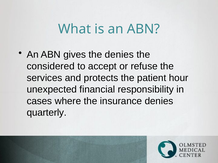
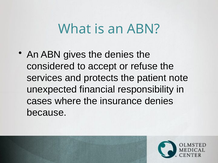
hour: hour -> note (179, 78)
quarterly: quarterly -> because (47, 113)
